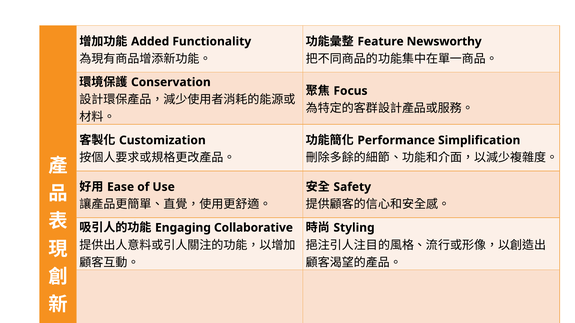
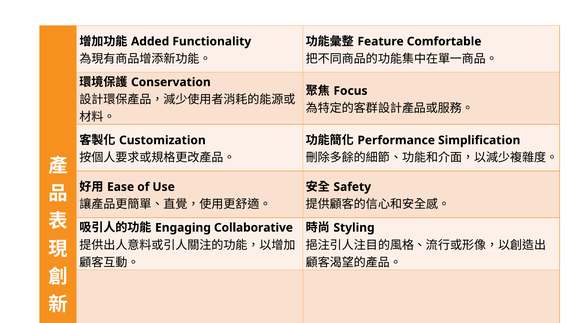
Newsworthy: Newsworthy -> Comfortable (444, 42)
